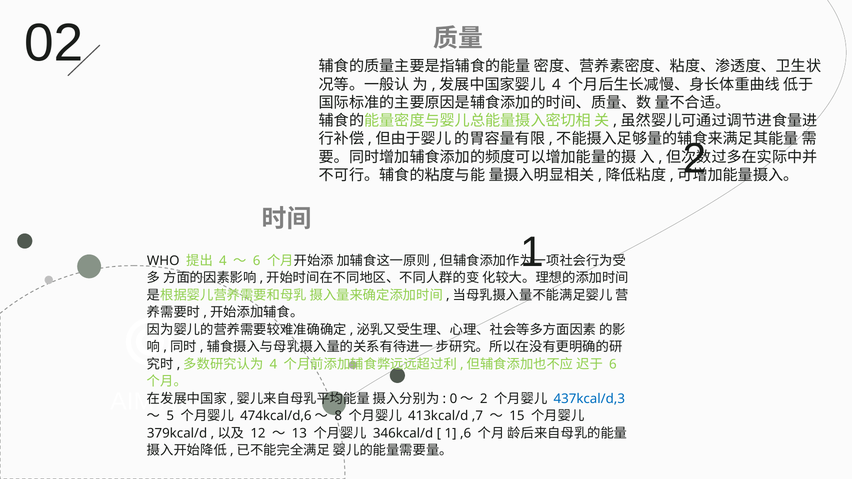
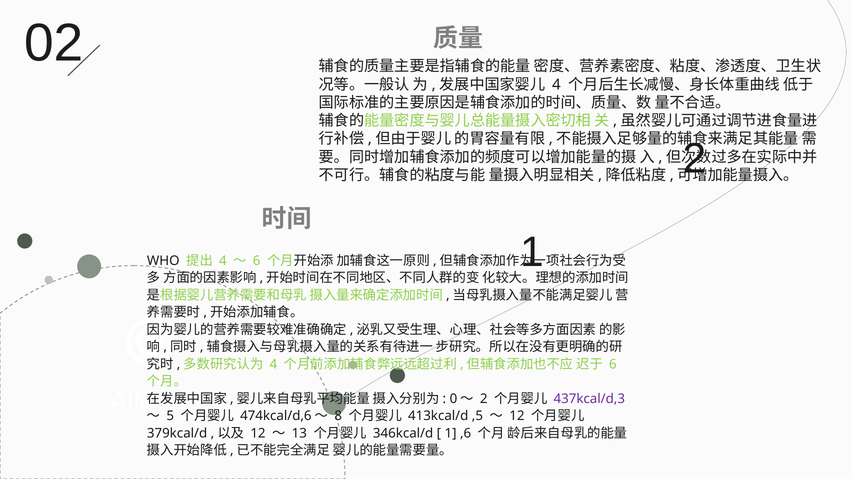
437kcal/d,3 colour: blue -> purple (589, 399)
,7: ,7 -> ,5 (477, 416)
15: 15 -> 12 (517, 416)
